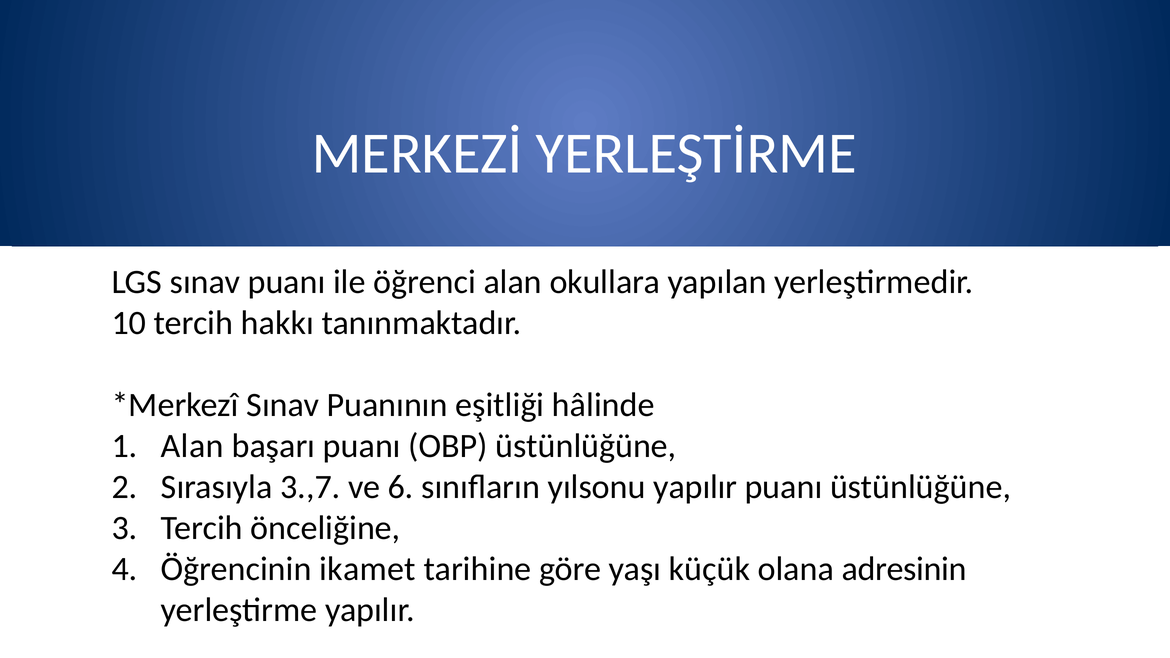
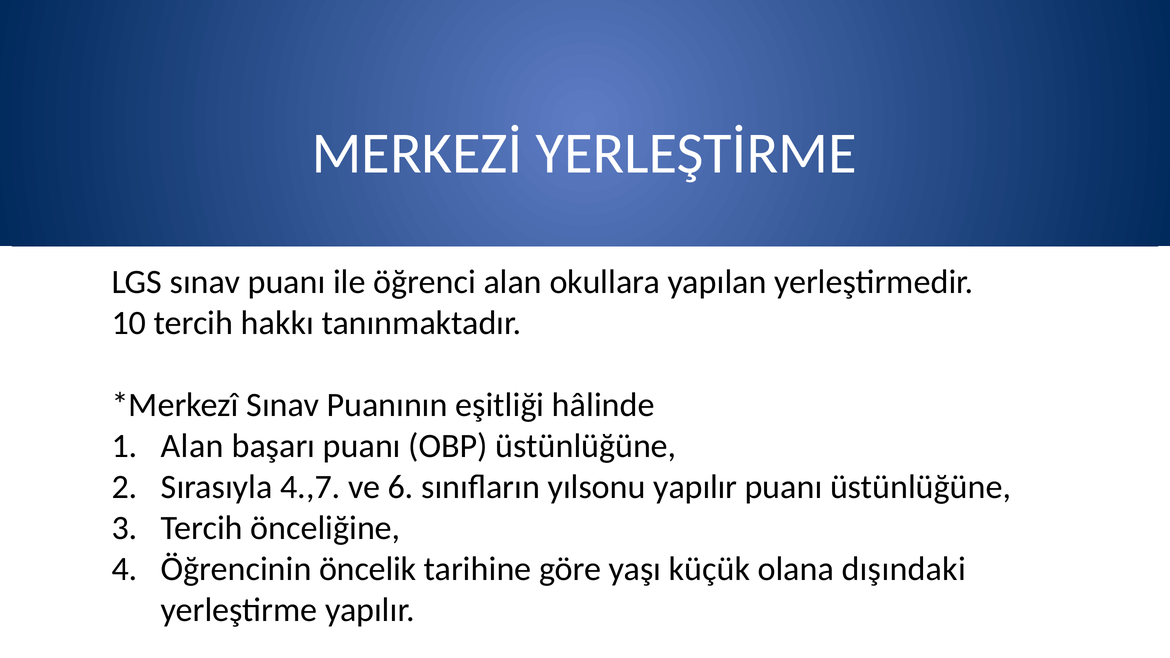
3.,7: 3.,7 -> 4.,7 (310, 487)
ikamet: ikamet -> öncelik (368, 569)
adresinin: adresinin -> dışındaki (904, 569)
